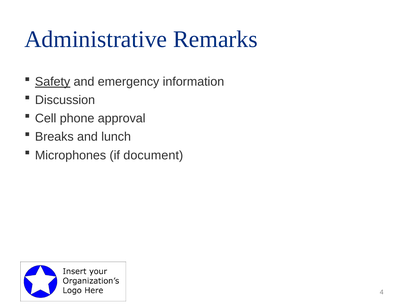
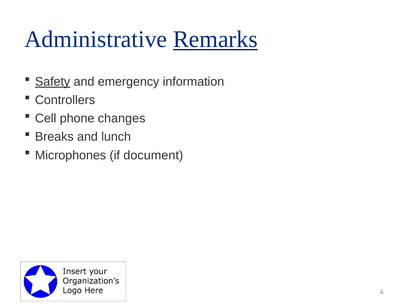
Remarks underline: none -> present (215, 39)
Discussion: Discussion -> Controllers (65, 100)
approval: approval -> changes (122, 119)
